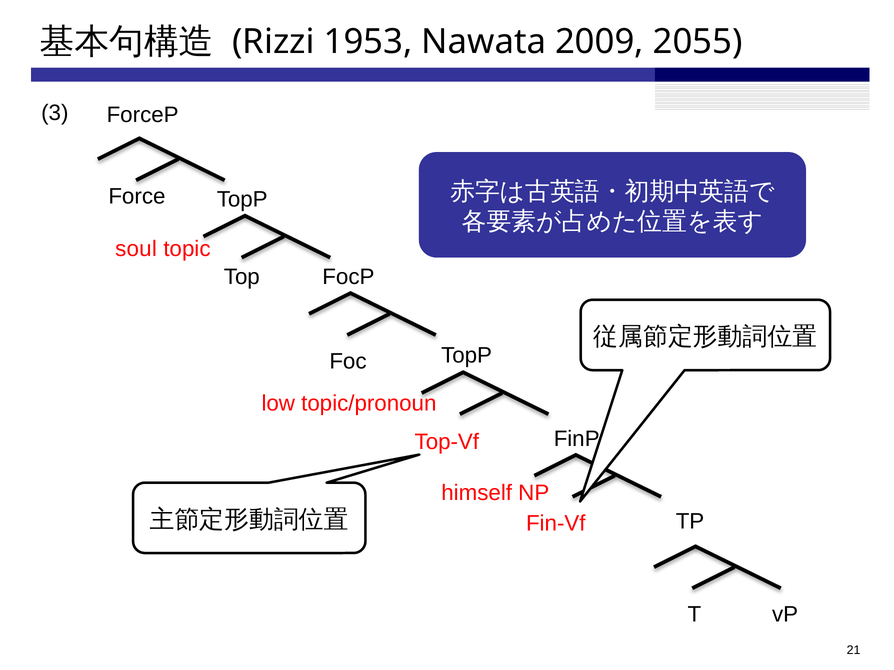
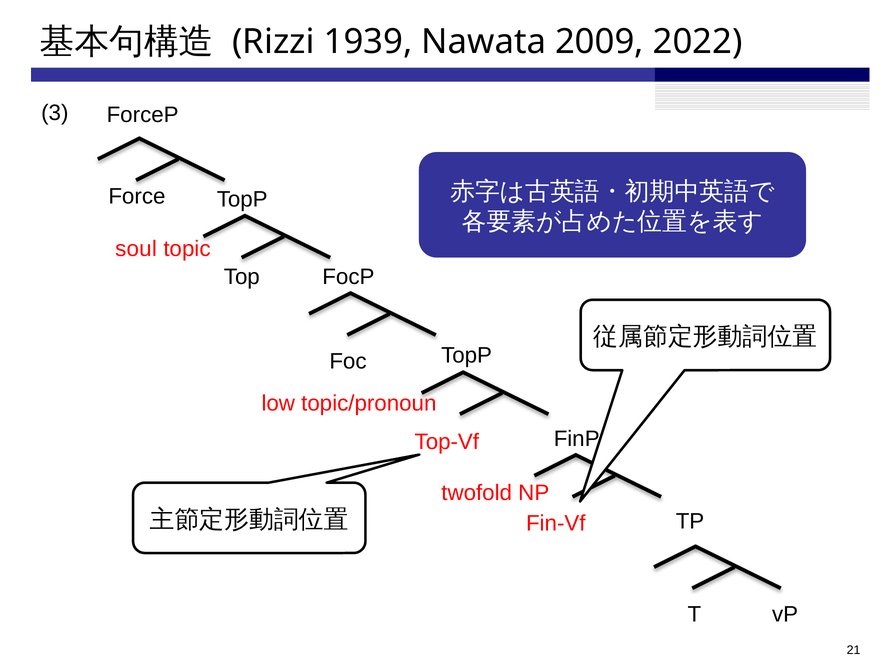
1953: 1953 -> 1939 (368, 42)
2055: 2055 -> 2022 (698, 42)
himself: himself -> twofold (477, 493)
